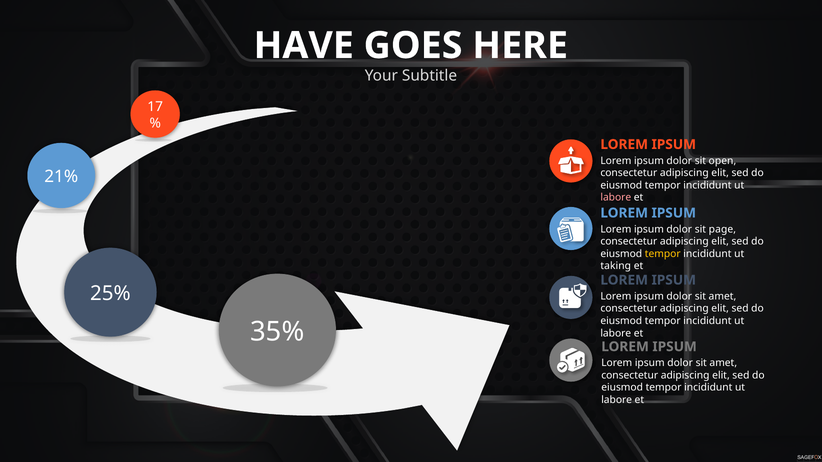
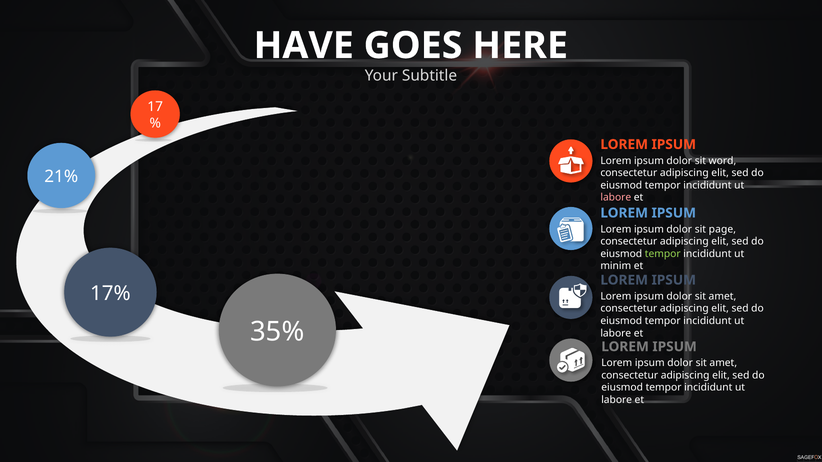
open: open -> word (722, 161)
tempor colour: yellow -> light green (663, 254)
taking: taking -> minim (616, 266)
25%: 25% -> 17% (110, 294)
